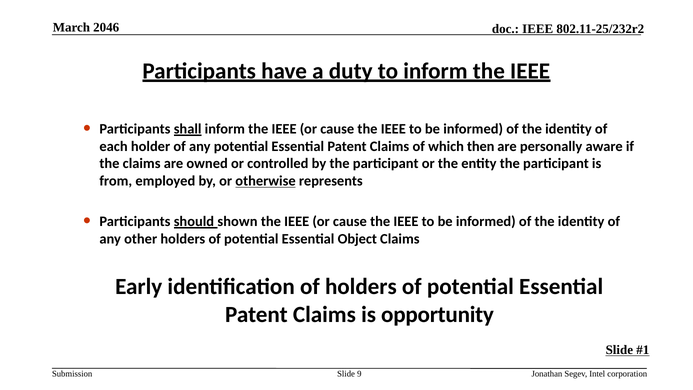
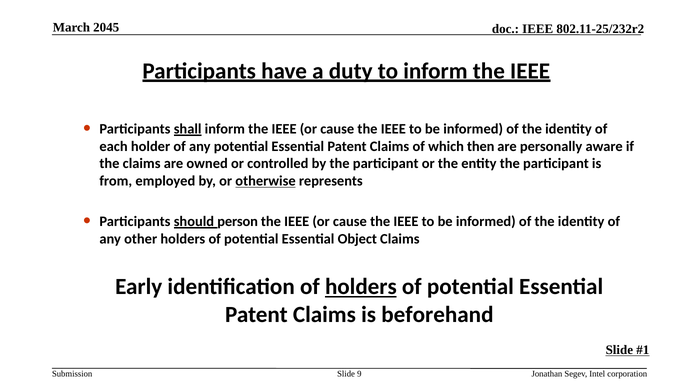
2046: 2046 -> 2045 (106, 28)
shown: shown -> person (238, 221)
holders underline: none -> present (361, 287)
opportunity: opportunity -> beforehand (437, 314)
